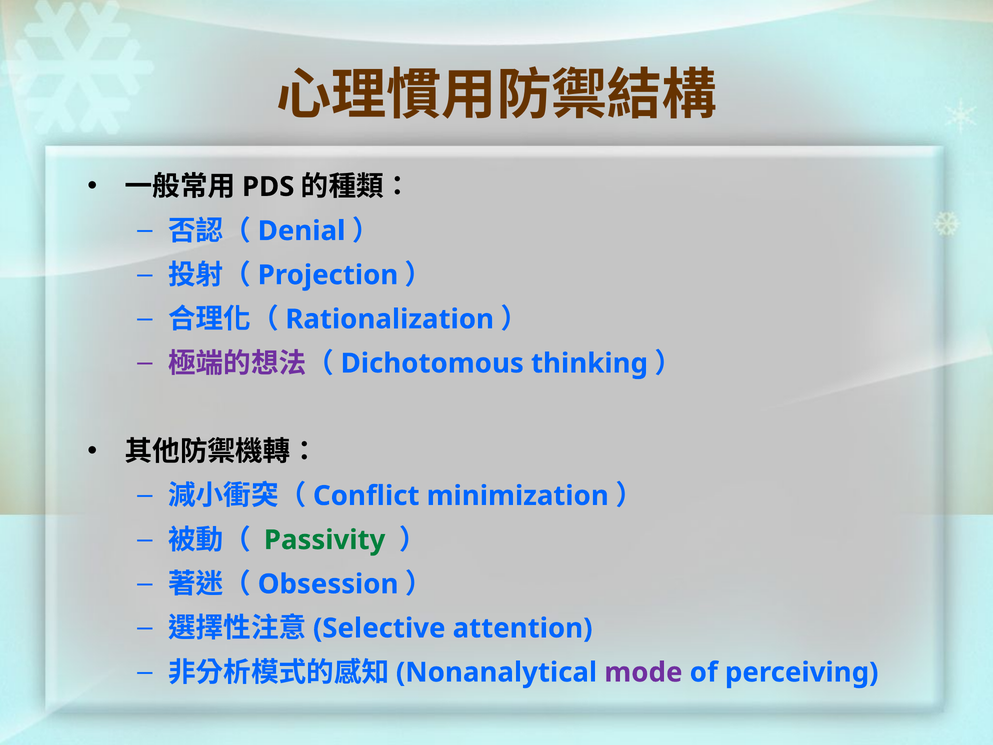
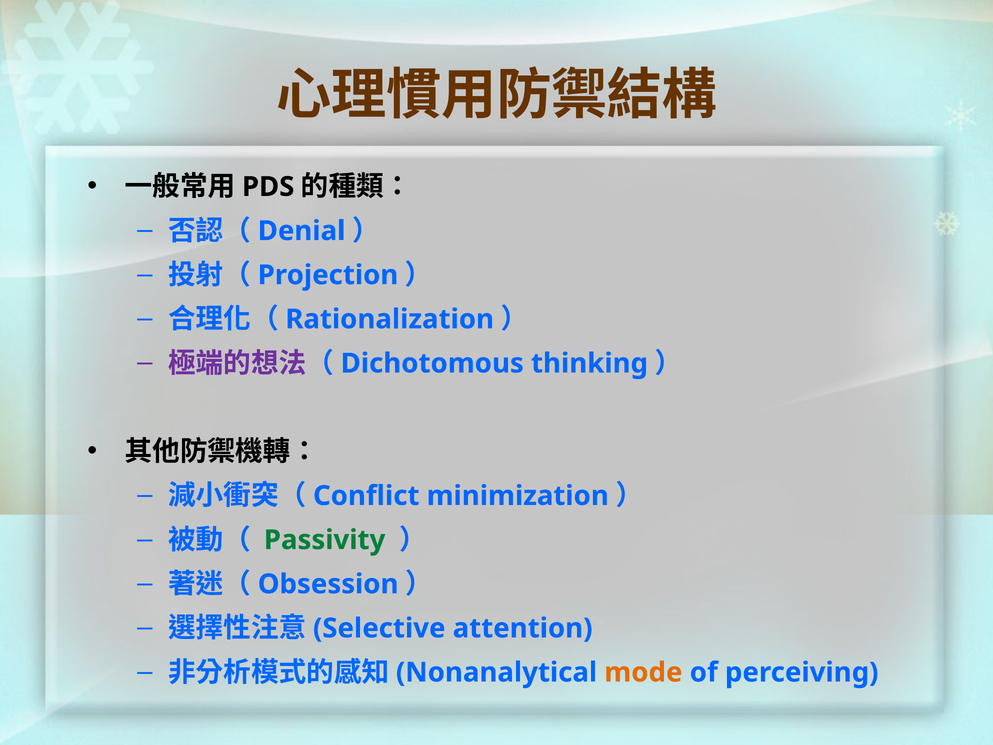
mode colour: purple -> orange (643, 672)
